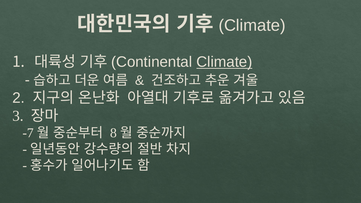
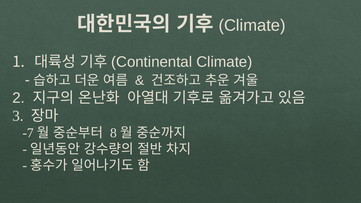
Climate underline: present -> none (224, 62)
